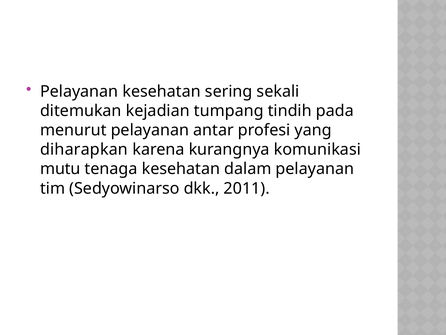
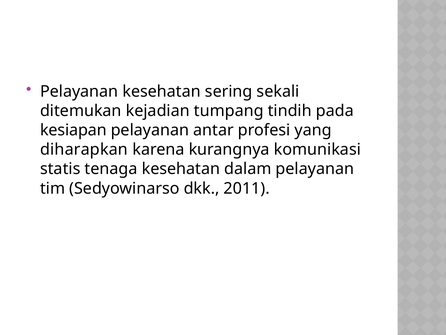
menurut: menurut -> kesiapan (73, 130)
mutu: mutu -> statis (60, 169)
